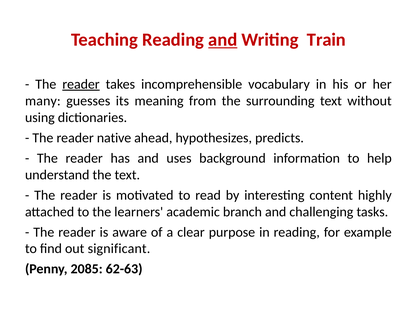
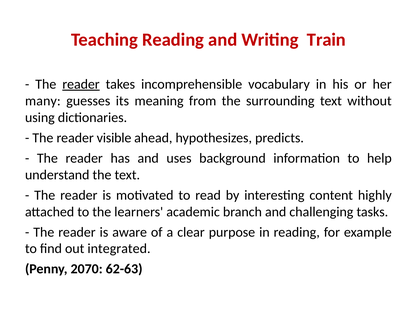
and underline: present -> none (223, 40)
native: native -> visible (114, 138)
significant: significant -> integrated (119, 249)
2085: 2085 -> 2070 (87, 270)
